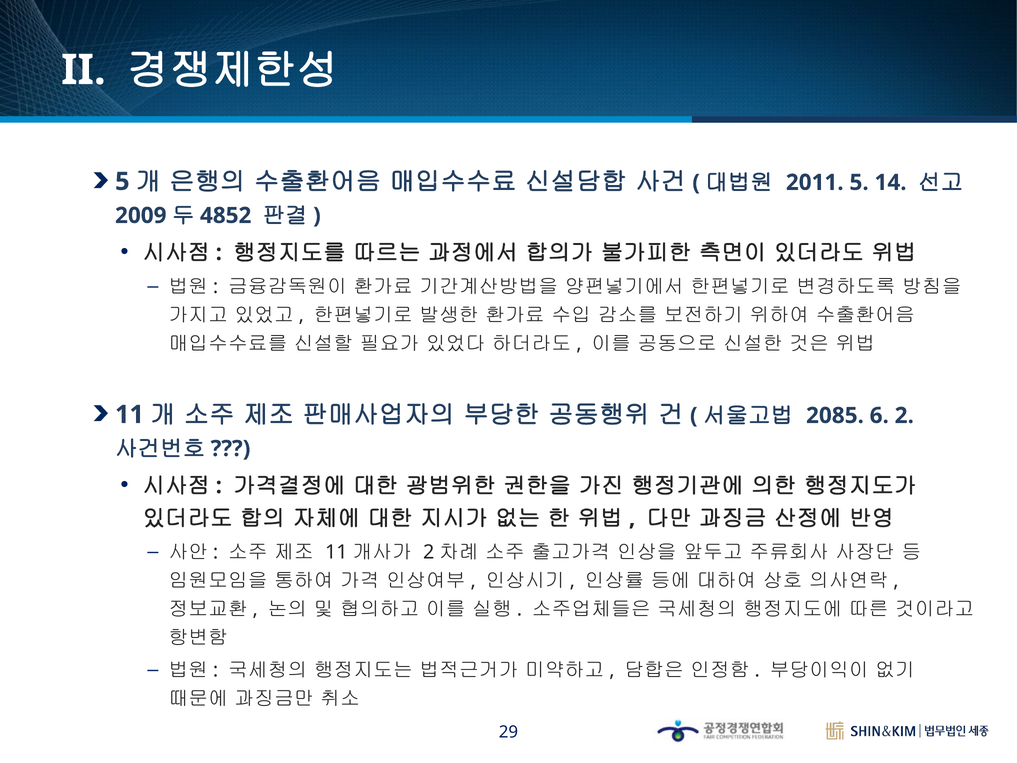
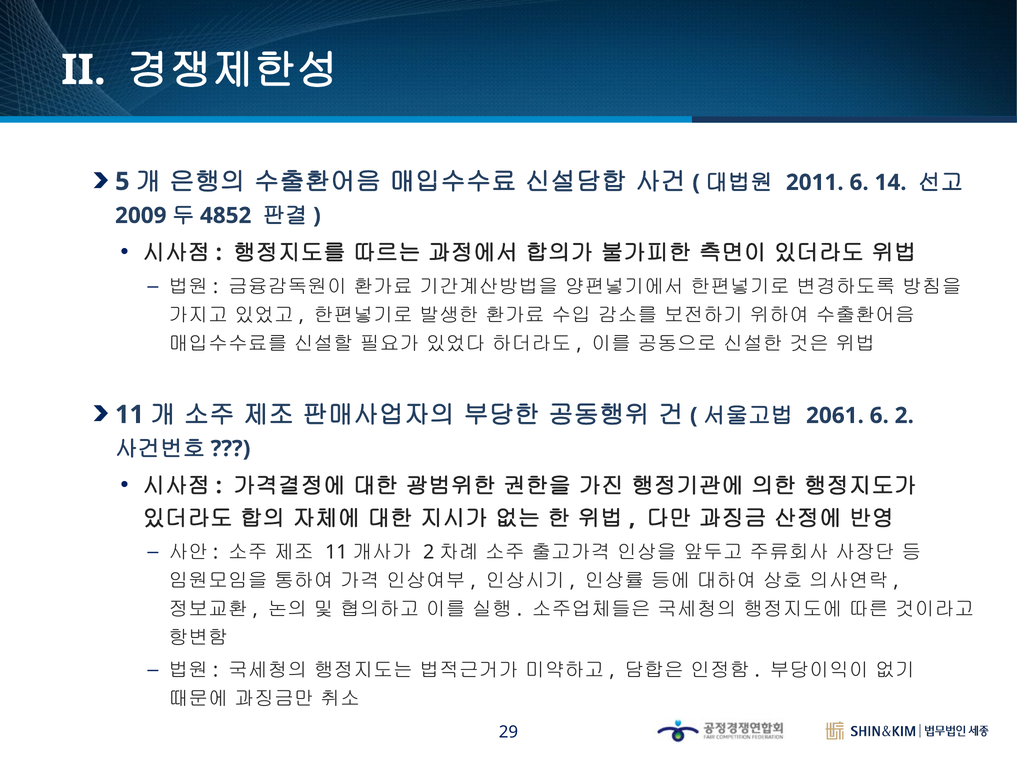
2011 5: 5 -> 6 (859, 182)
2085: 2085 -> 2061 (835, 415)
